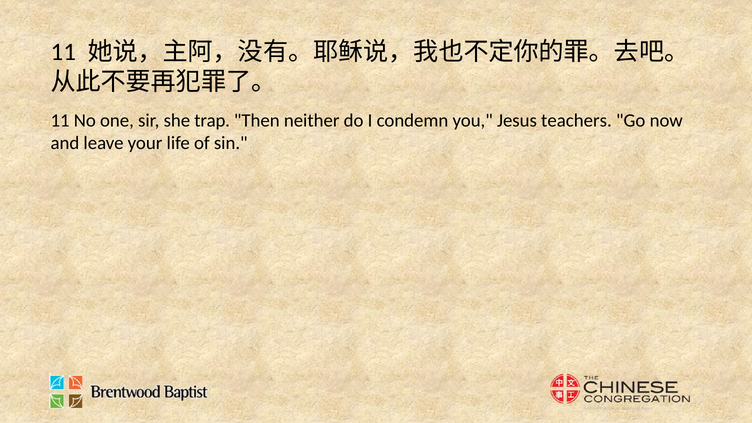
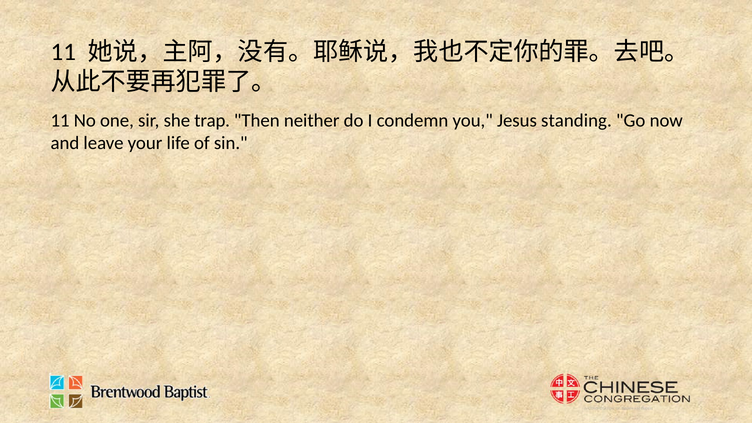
teachers: teachers -> standing (576, 120)
